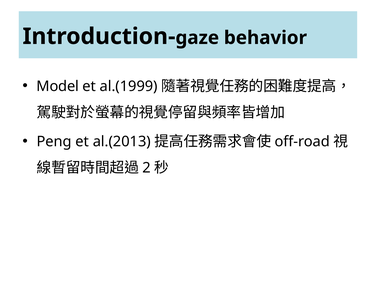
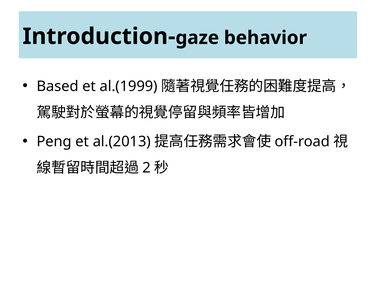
Model: Model -> Based (58, 86)
